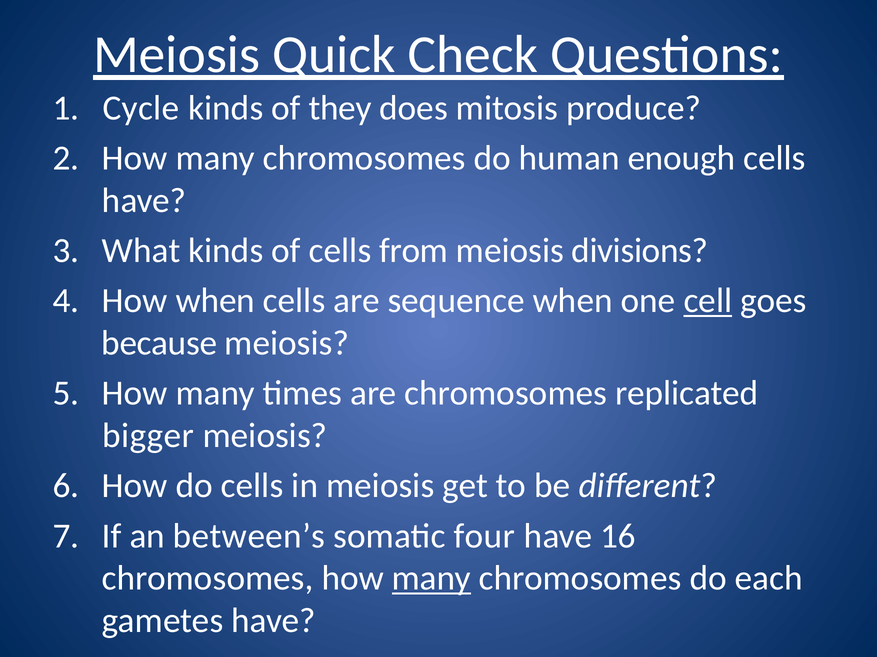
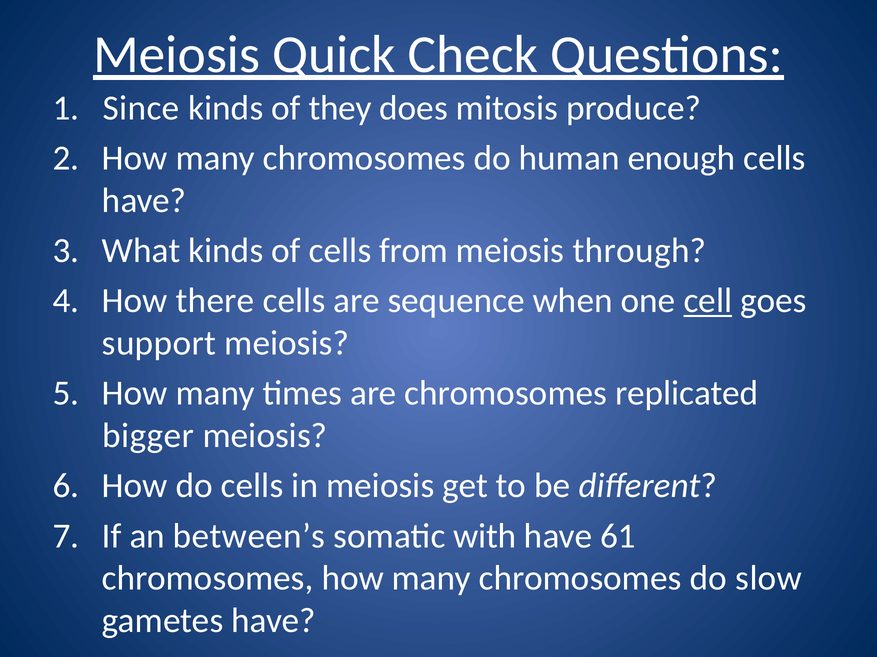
Cycle: Cycle -> Since (141, 108)
divisions: divisions -> through (639, 251)
How when: when -> there (215, 301)
because: because -> support (159, 343)
four: four -> with (485, 536)
16: 16 -> 61 (618, 536)
many underline: present -> none (431, 579)
each: each -> slow (769, 579)
